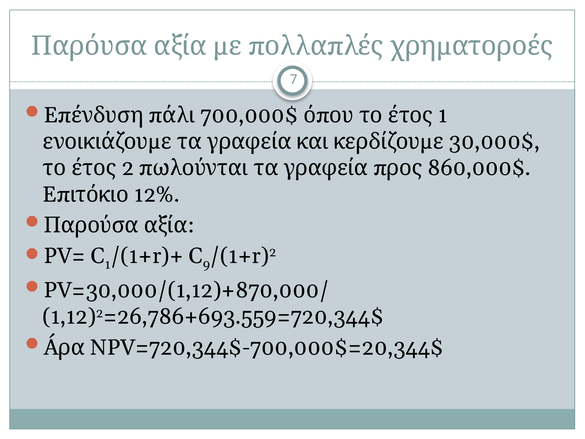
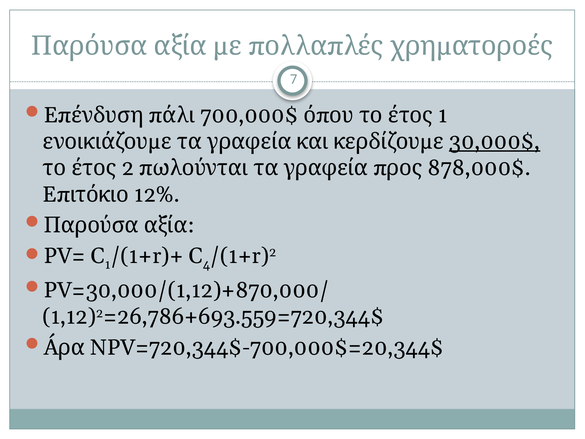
30,000$ underline: none -> present (495, 142)
860,000$: 860,000$ -> 878,000$ (479, 168)
9: 9 -> 4 (207, 264)
